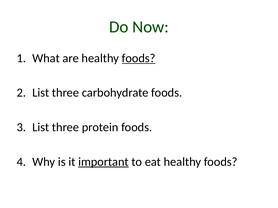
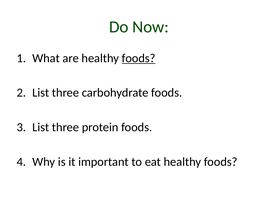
important underline: present -> none (103, 162)
